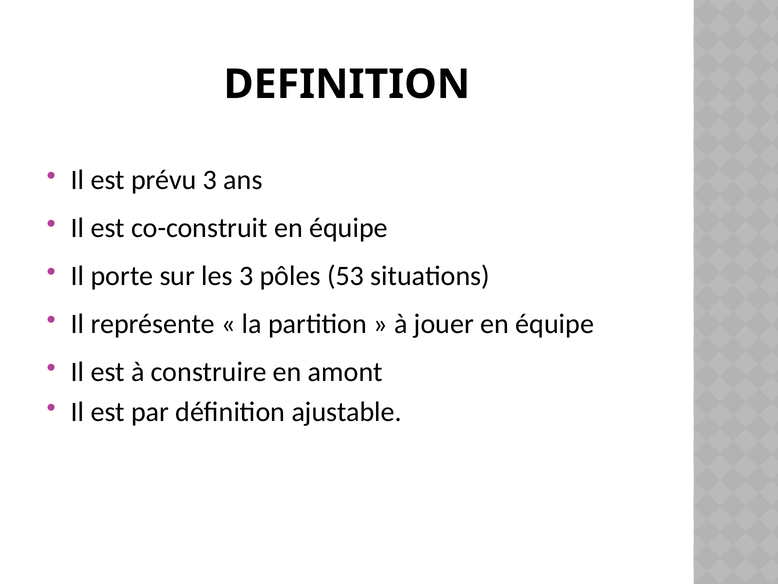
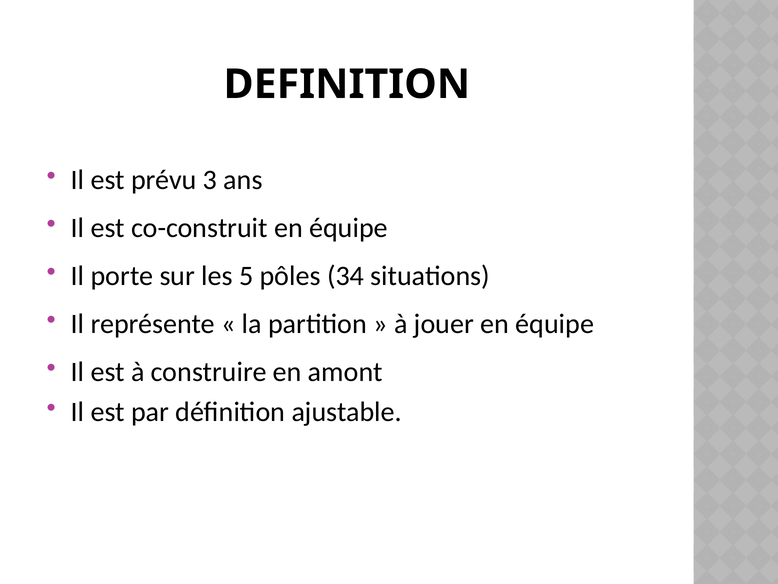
les 3: 3 -> 5 (246, 276)
53: 53 -> 34 (345, 276)
